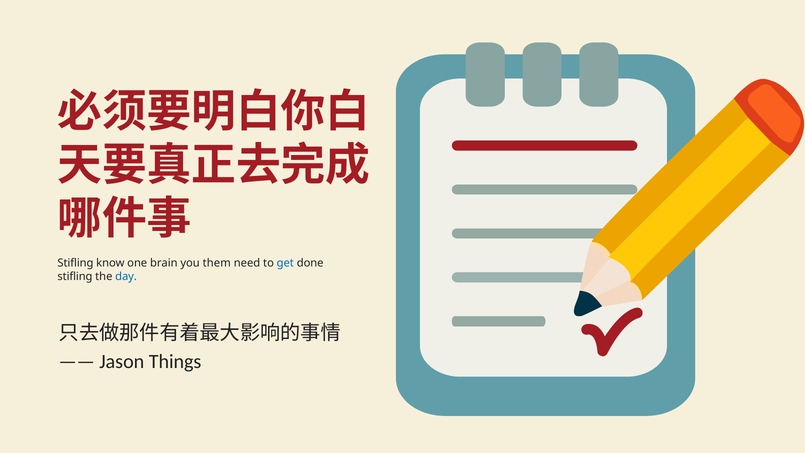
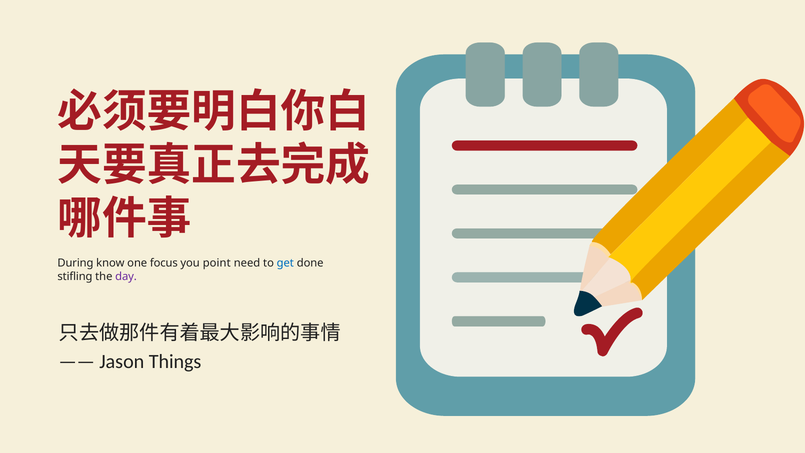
Stifling: Stifling -> During (75, 263)
brain: brain -> focus (164, 263)
them: them -> point (217, 263)
day colour: blue -> purple (126, 277)
